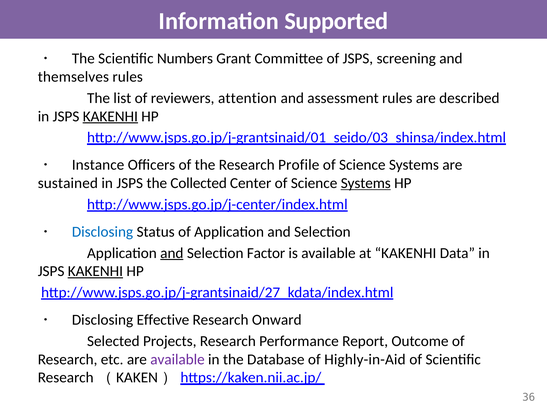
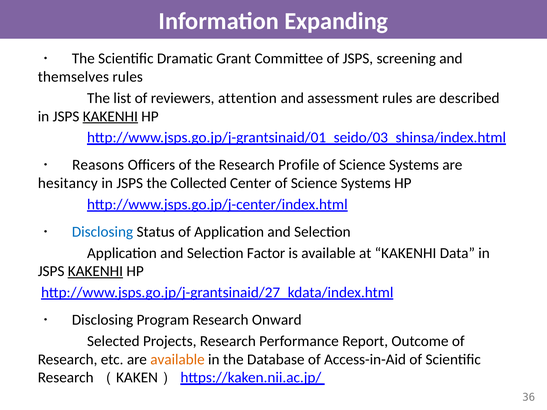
Supported: Supported -> Expanding (336, 21)
Numbers: Numbers -> Dramatic (185, 59)
Instance: Instance -> Reasons (98, 165)
sustained: sustained -> hesitancy (68, 183)
Systems underline: present -> none (366, 183)
and underline: present -> none (172, 253)
Effective: Effective -> Program (163, 320)
available colour: purple -> orange (177, 360)
Highly-in-Aid: Highly-in-Aid -> Access-in-Aid (365, 360)
